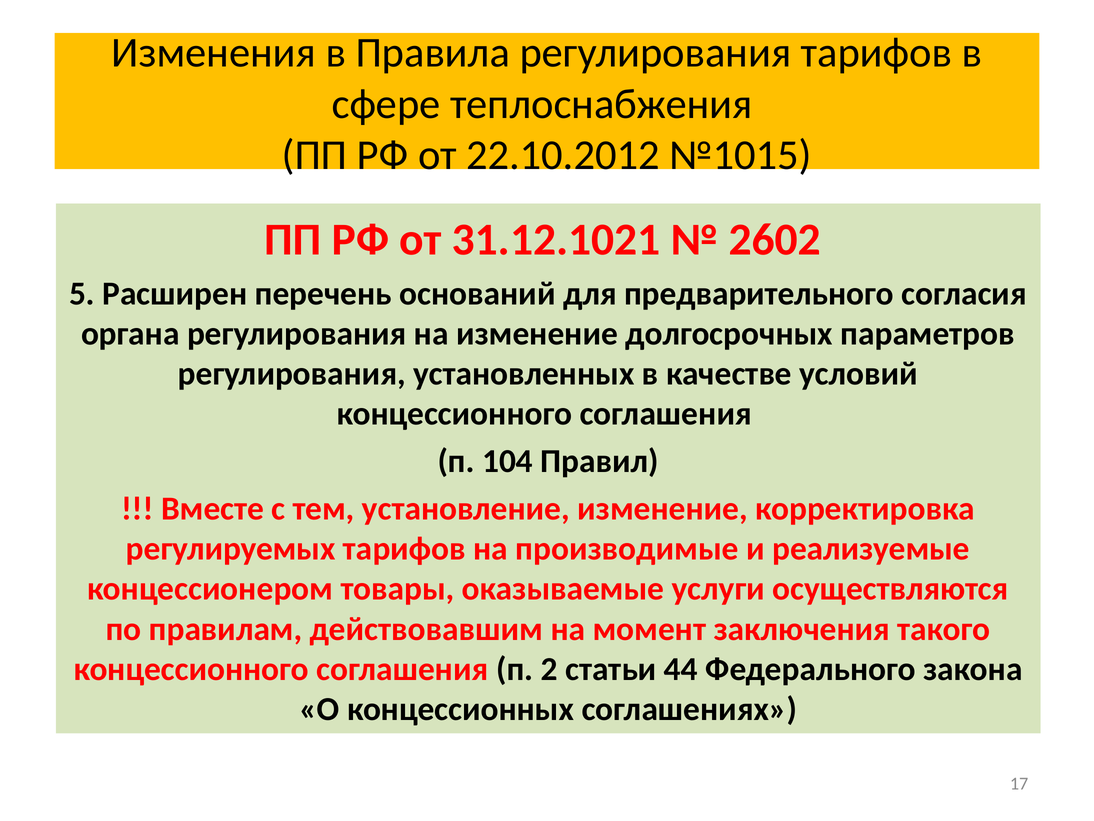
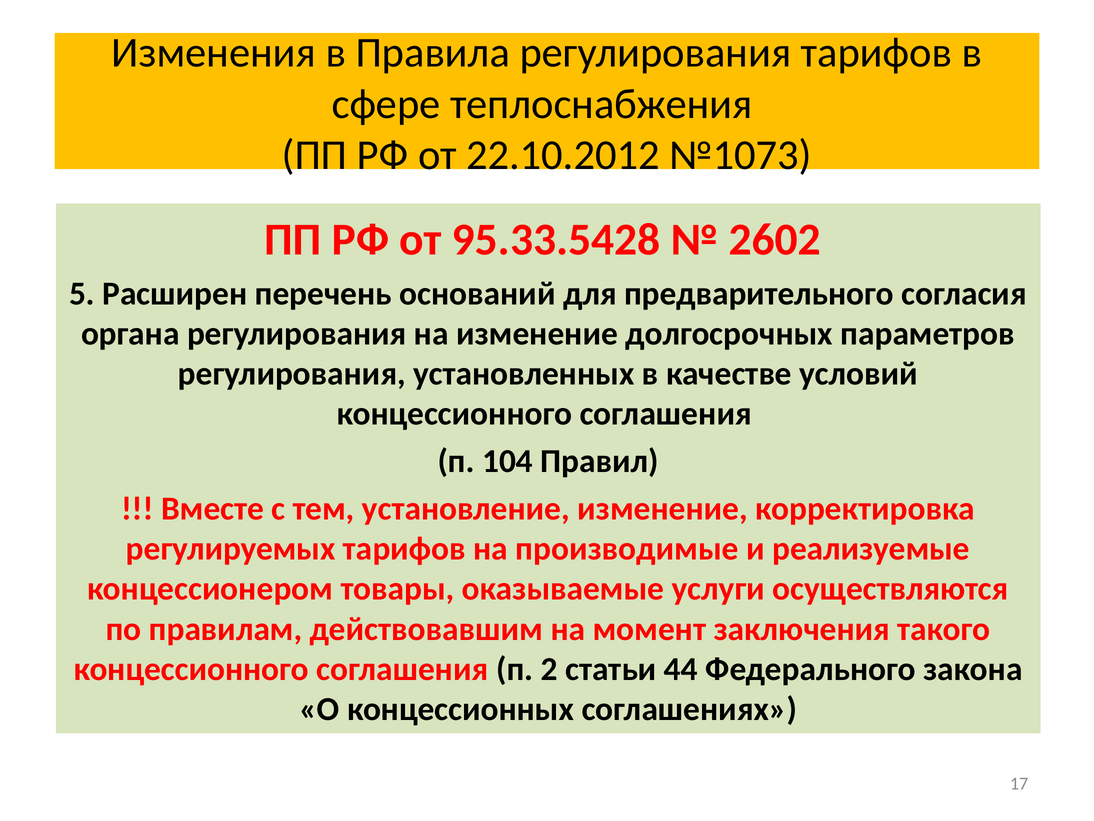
№1015: №1015 -> №1073 (741, 155)
31.12.1021: 31.12.1021 -> 95.33.5428 (556, 239)
